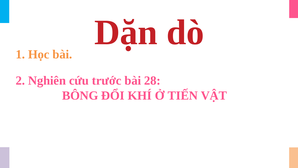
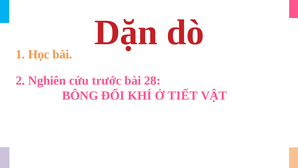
TIẾN: TIẾN -> TIẾT (183, 95)
